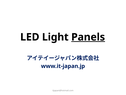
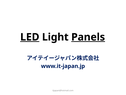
LED underline: none -> present (30, 37)
